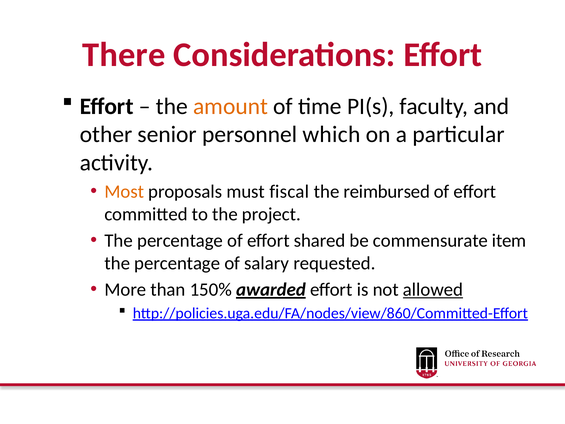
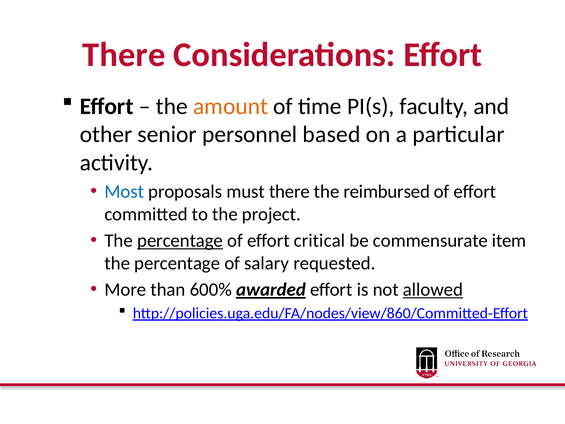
which: which -> based (332, 134)
Most colour: orange -> blue (124, 192)
must fiscal: fiscal -> there (289, 192)
percentage underline: none -> present (180, 241)
shared: shared -> critical (320, 241)
150%: 150% -> 600% (211, 289)
